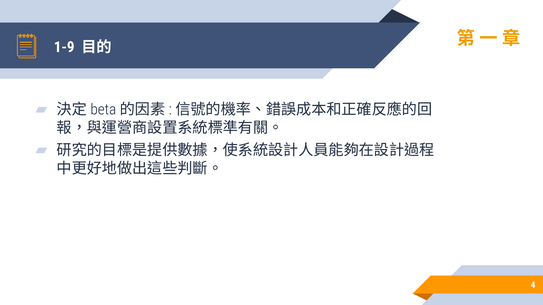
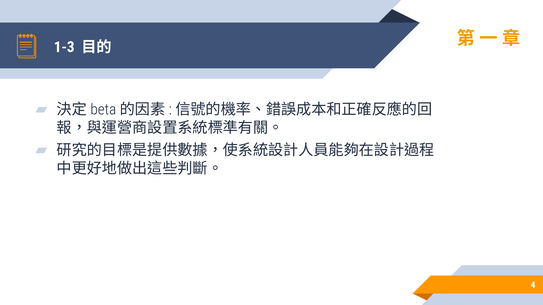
1-9: 1-9 -> 1-3 (64, 47)
